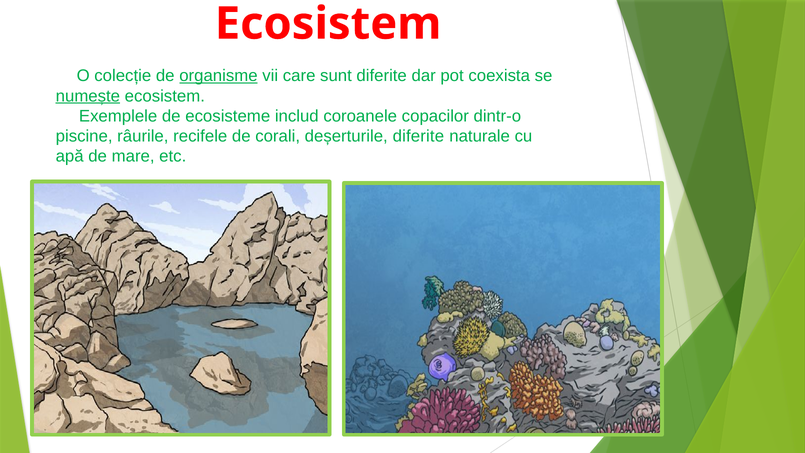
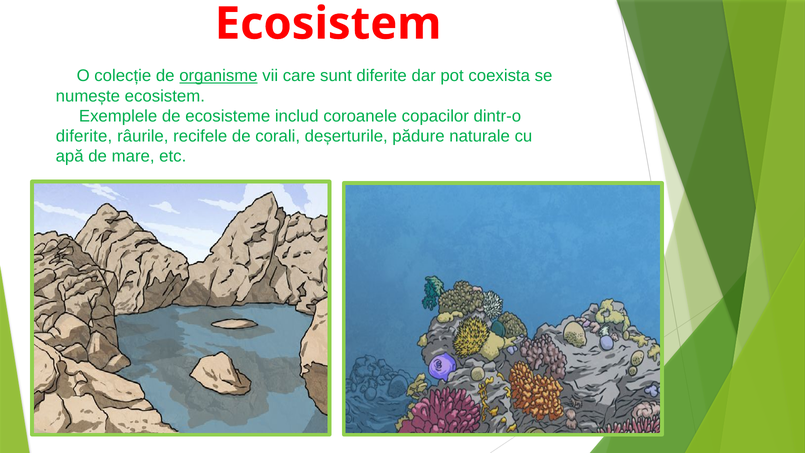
numește underline: present -> none (88, 96)
piscine: piscine -> diferite (84, 136)
deșerturile diferite: diferite -> pădure (418, 136)
